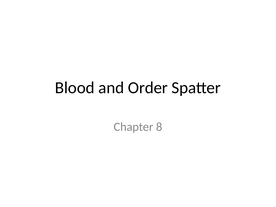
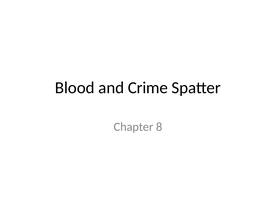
Order: Order -> Crime (148, 88)
